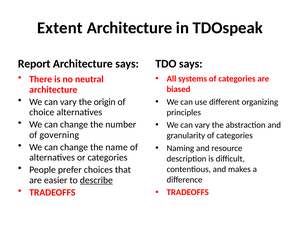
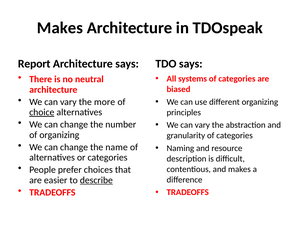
Extent: Extent -> Makes (60, 28)
origin: origin -> more (105, 102)
choice underline: none -> present (42, 112)
of governing: governing -> organizing (59, 135)
